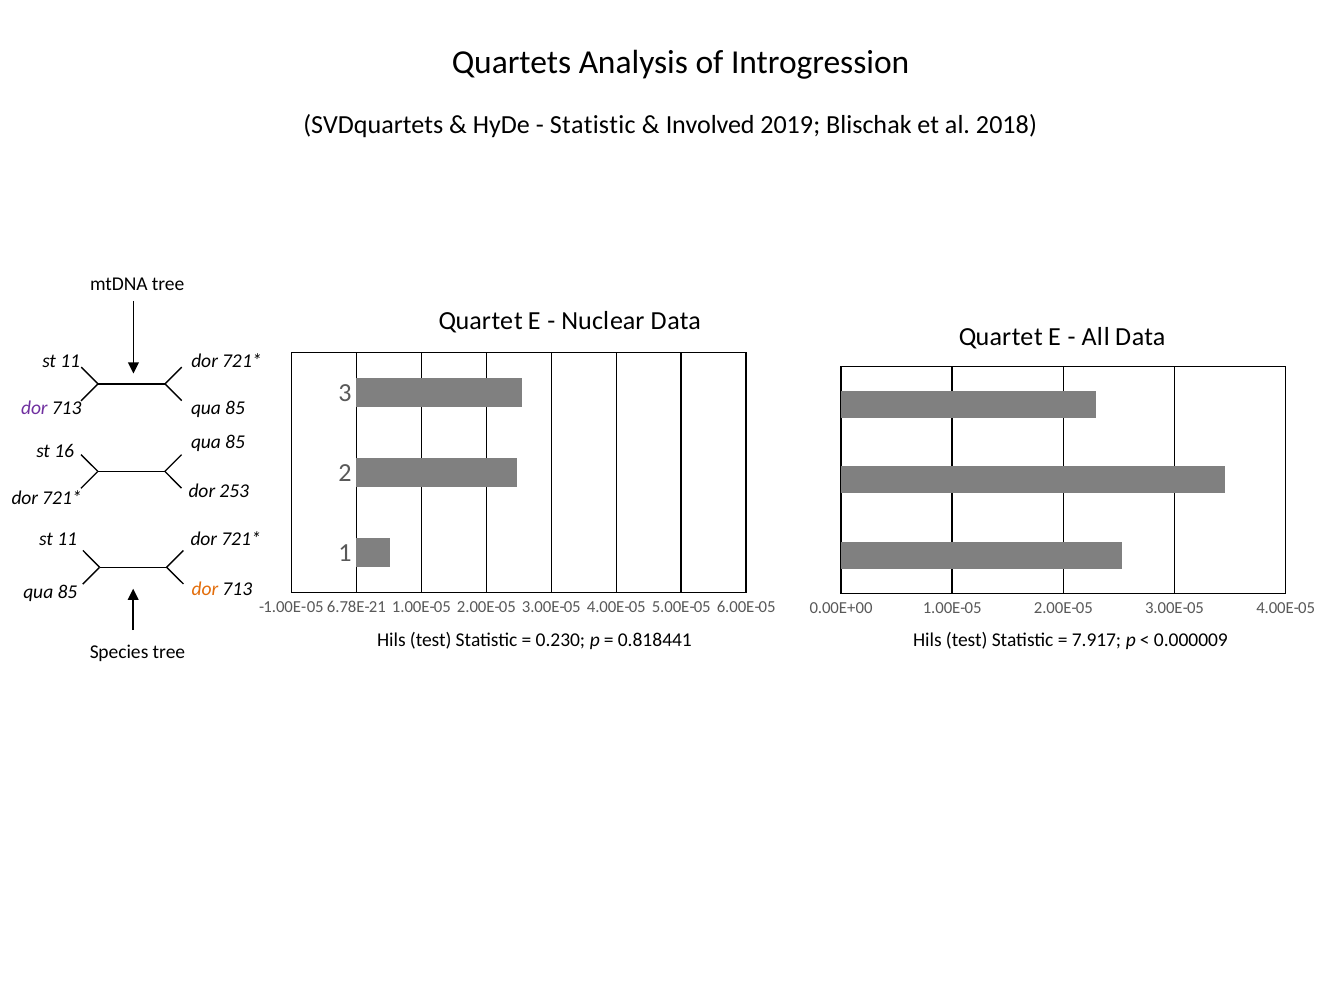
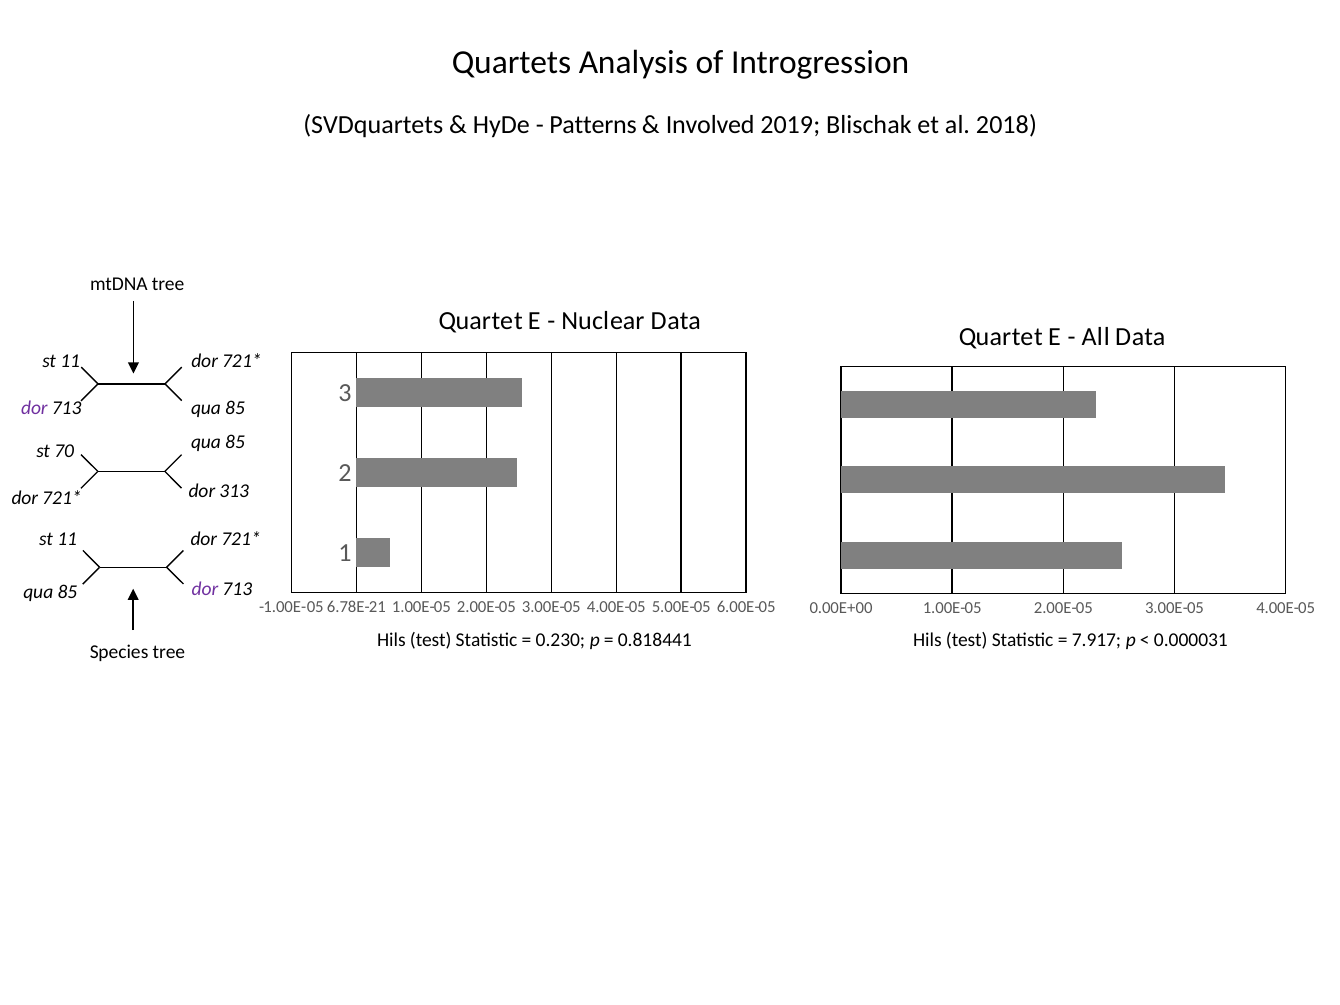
Statistic: Statistic -> Patterns (593, 125)
16: 16 -> 70 (64, 451)
253: 253 -> 313 (234, 491)
dor colour: orange -> purple (205, 589)
0.000009: 0.000009 -> 0.000031 (1191, 641)
